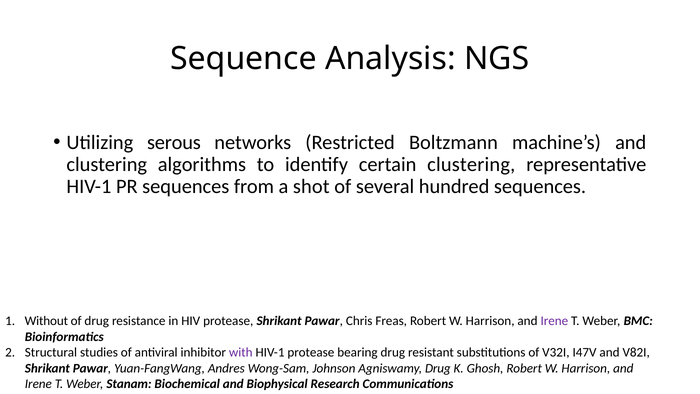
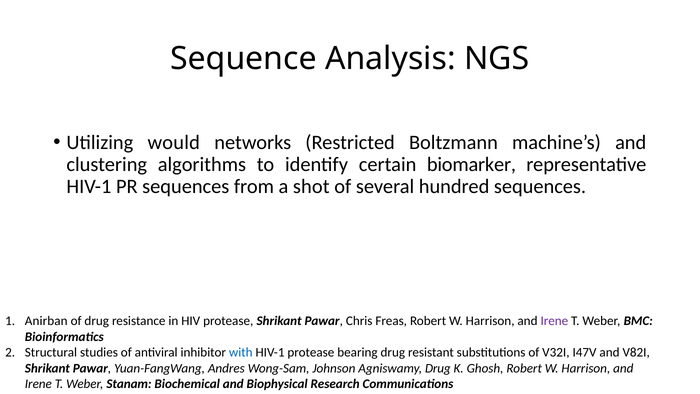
serous: serous -> would (174, 142)
certain clustering: clustering -> biomarker (471, 164)
Without: Without -> Anirban (46, 321)
with colour: purple -> blue (241, 352)
